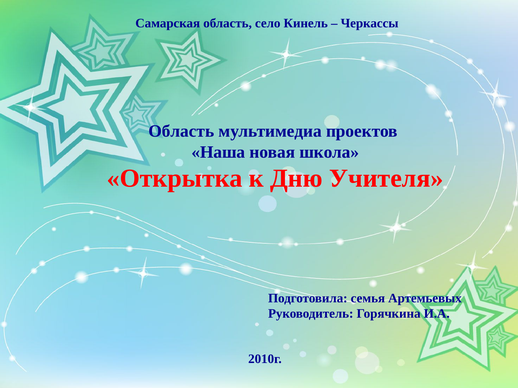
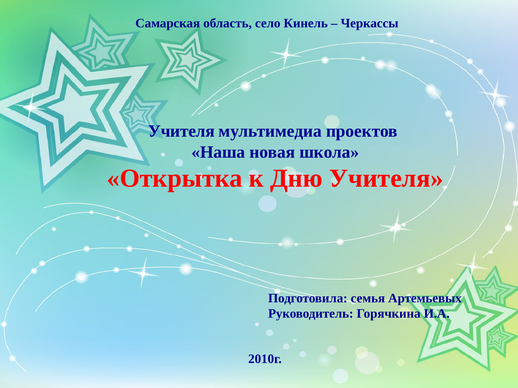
Область: Область -> Учителя (181, 131)
